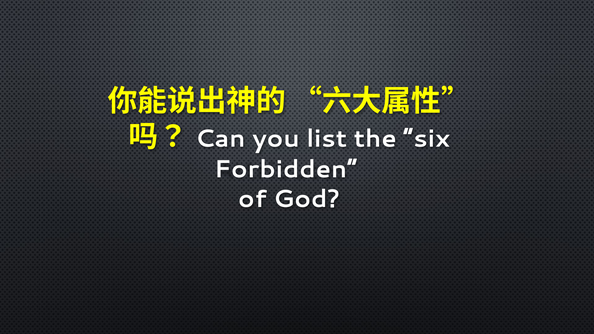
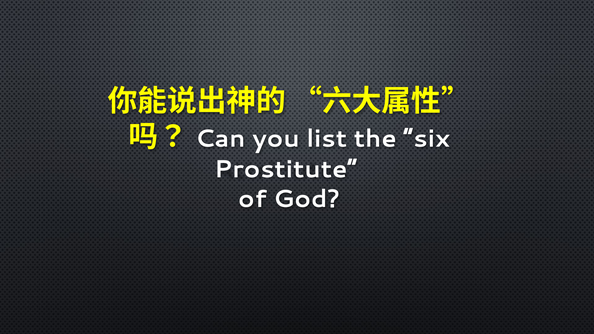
Forbidden: Forbidden -> Prostitute (286, 169)
